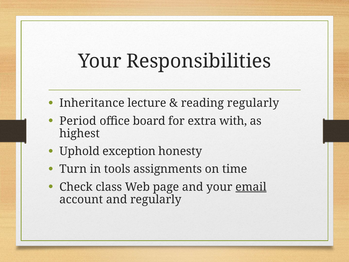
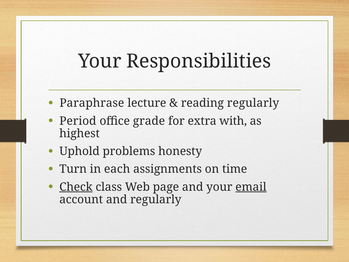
Inheritance: Inheritance -> Paraphrase (92, 103)
board: board -> grade (149, 121)
exception: exception -> problems (129, 151)
tools: tools -> each (117, 169)
Check underline: none -> present (76, 187)
